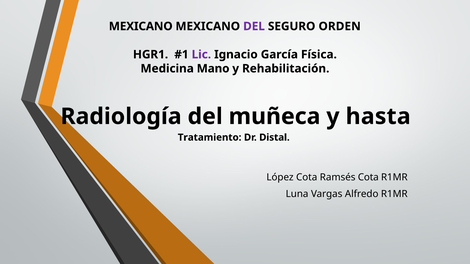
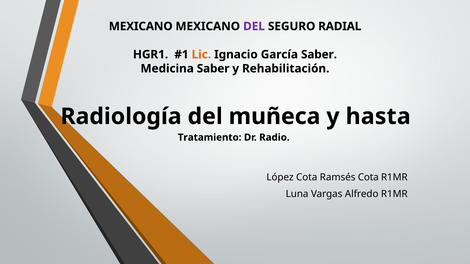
ORDEN: ORDEN -> RADIAL (340, 26)
Lic colour: purple -> orange (201, 55)
García Física: Física -> Saber (319, 55)
Medicina Mano: Mano -> Saber (213, 69)
Distal: Distal -> Radio (274, 138)
